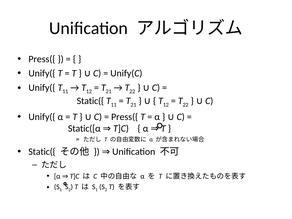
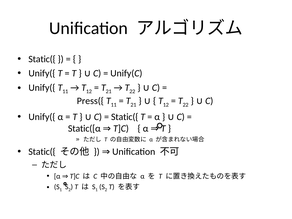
Press({: Press({ -> Static({ (42, 59)
Static({: Static({ -> Press({ (90, 101)
Press({: Press({ -> Static({ (125, 117)
